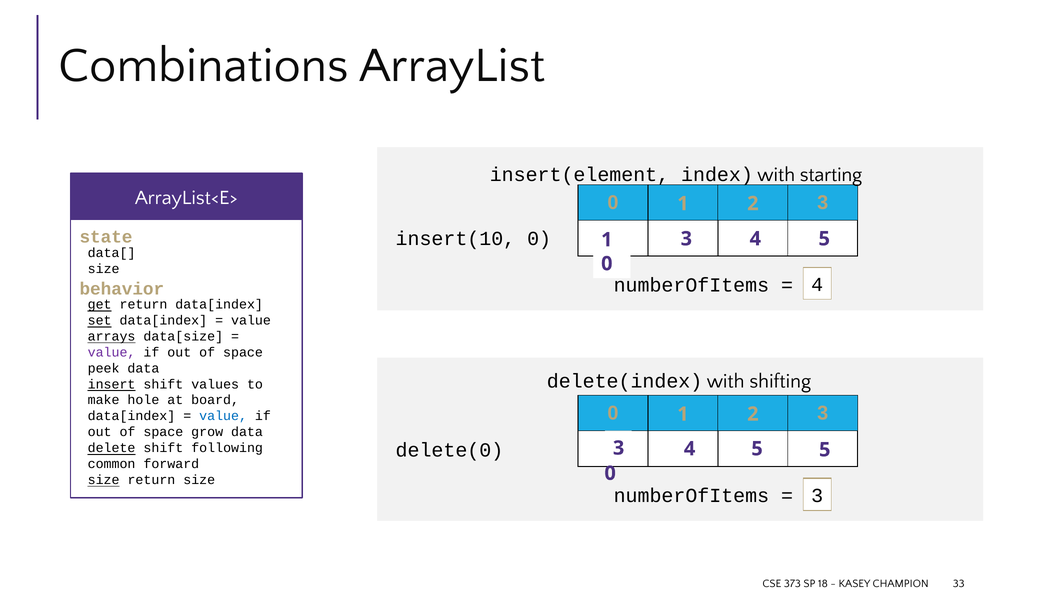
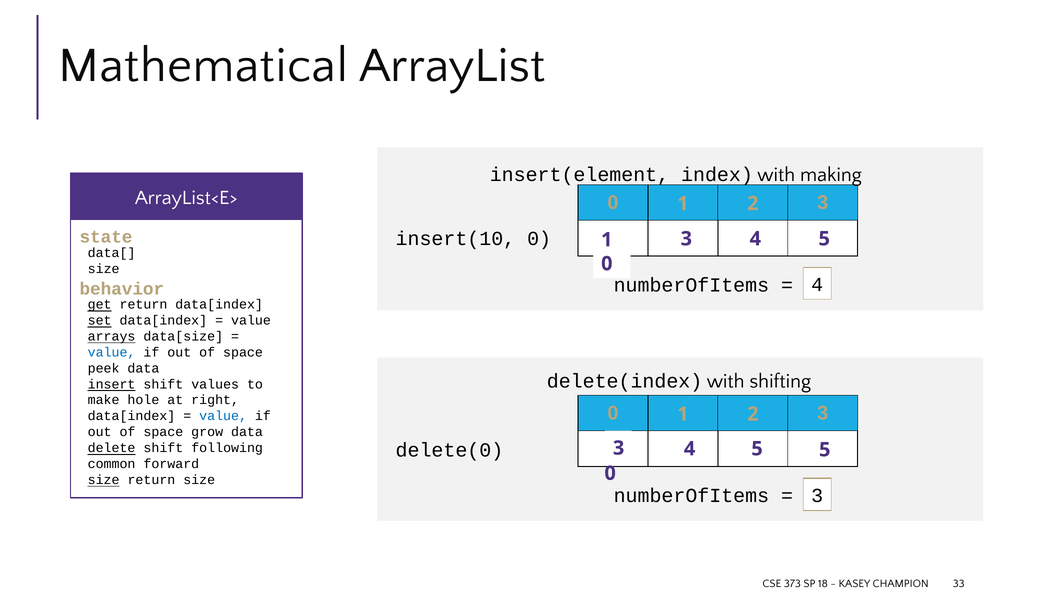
Combinations: Combinations -> Mathematical (203, 65)
starting: starting -> making (831, 174)
value colour: purple -> blue (112, 352)
board: board -> right (215, 400)
